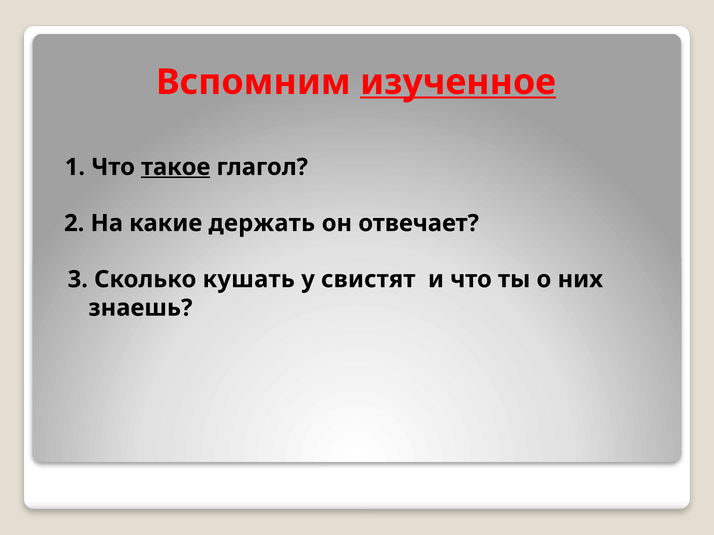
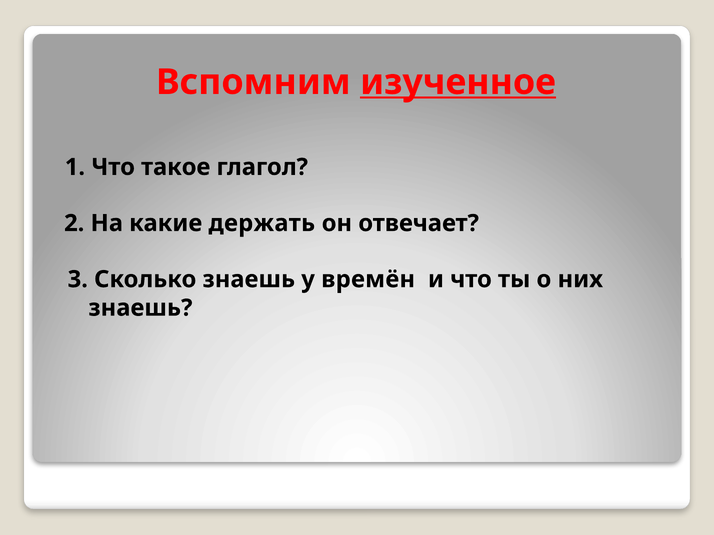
такое underline: present -> none (176, 167)
Сколько кушать: кушать -> знаешь (249, 280)
свистят: свистят -> времён (368, 280)
